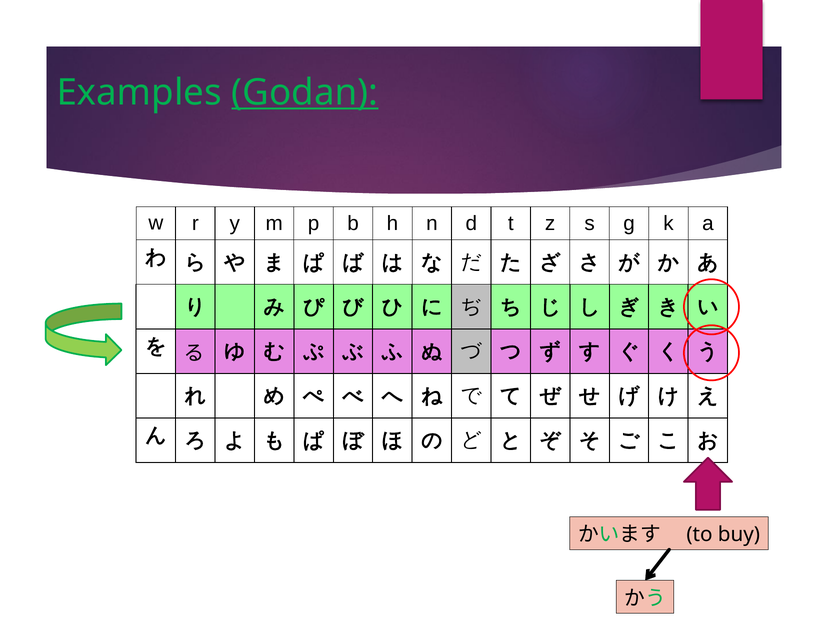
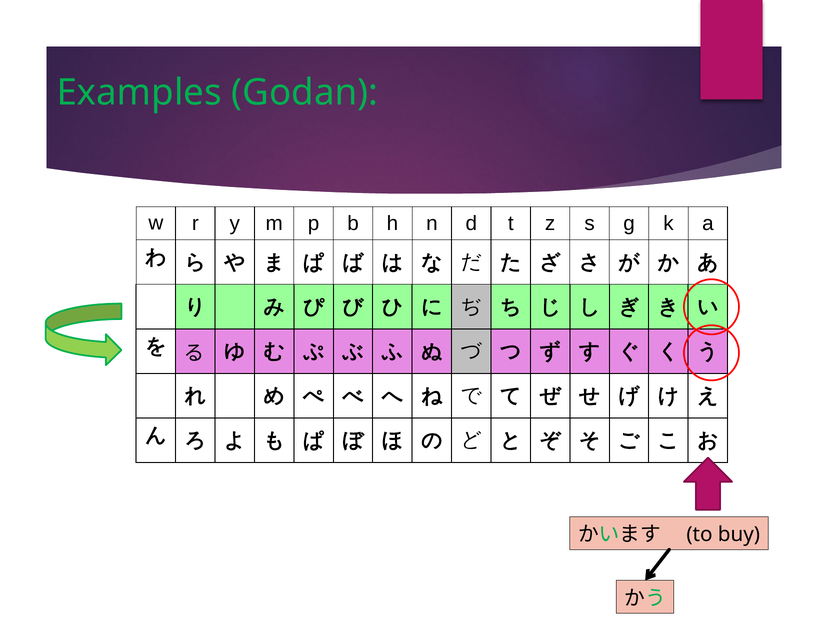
Godan underline: present -> none (305, 93)
